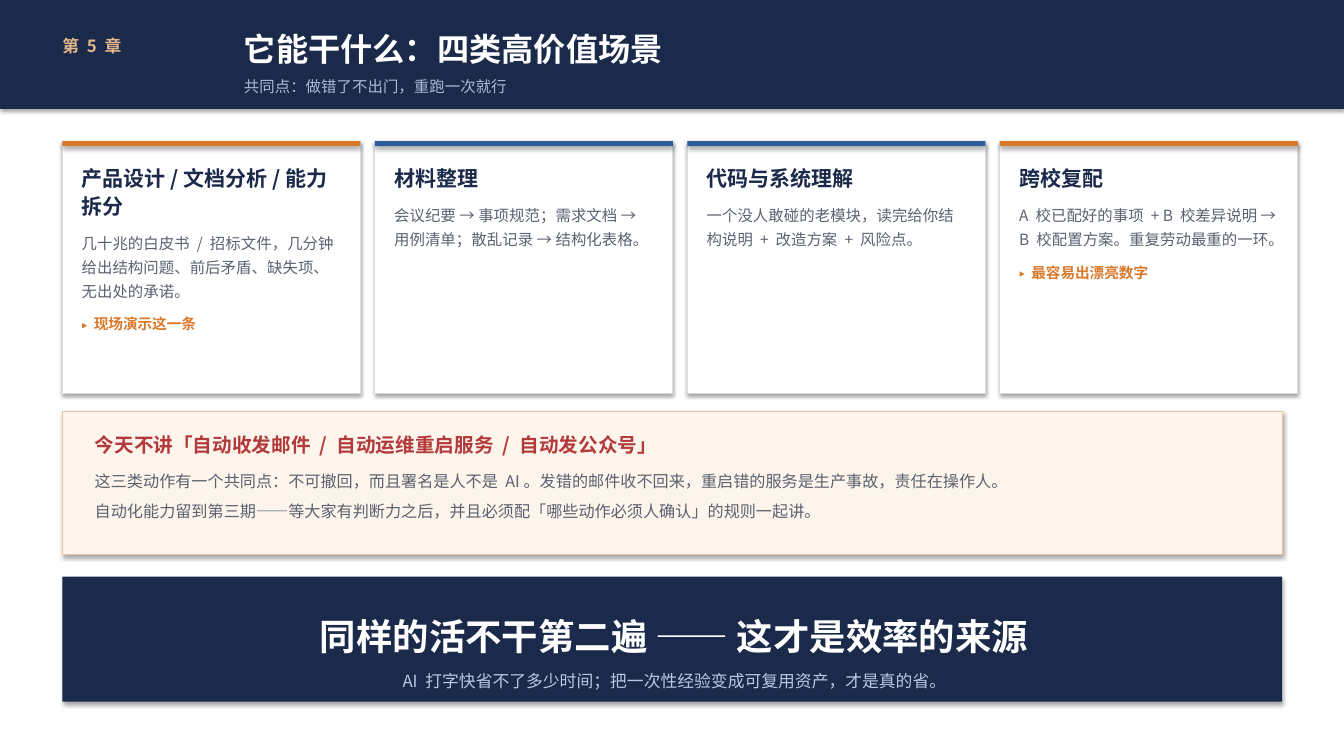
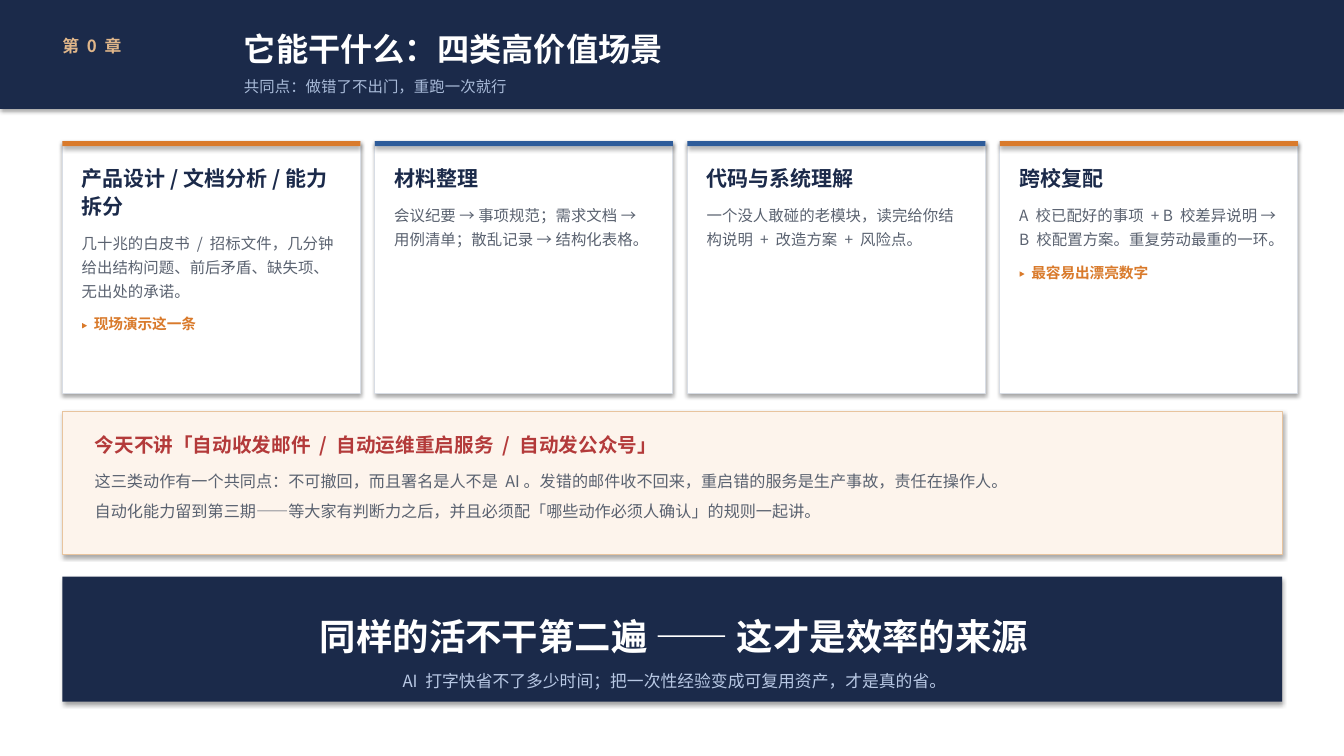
5: 5 -> 0 (92, 47)
